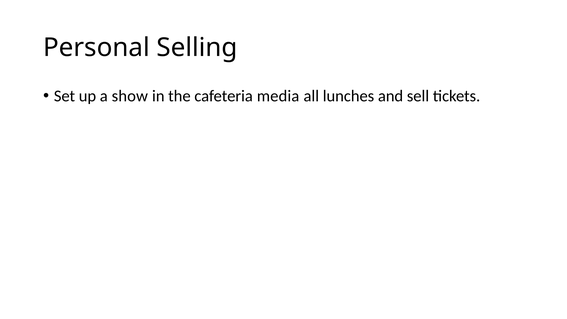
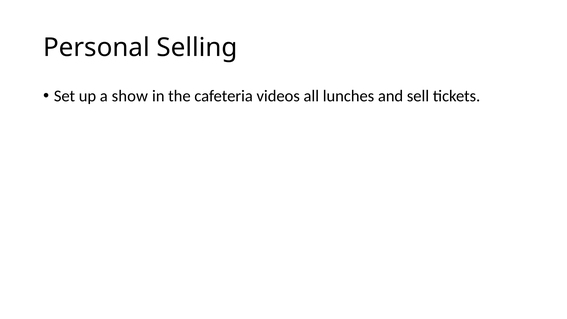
media: media -> videos (278, 96)
